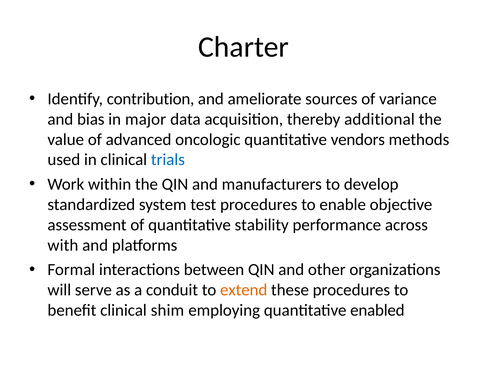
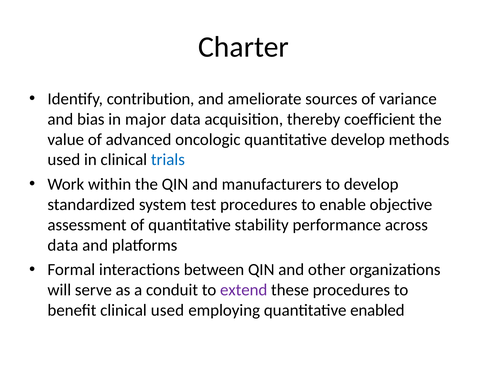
additional: additional -> coefficient (380, 119)
quantitative vendors: vendors -> develop (358, 140)
with: with -> data (63, 245)
extend colour: orange -> purple (244, 290)
clinical shim: shim -> used (167, 311)
